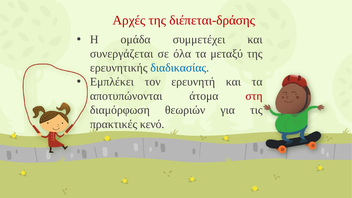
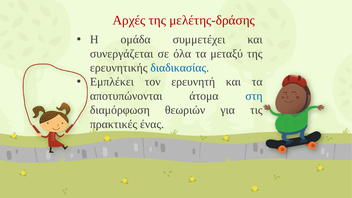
διέπεται-δράσης: διέπεται-δράσης -> μελέτης-δράσης (212, 20)
στη colour: red -> blue (254, 96)
κενό: κενό -> ένας (152, 124)
